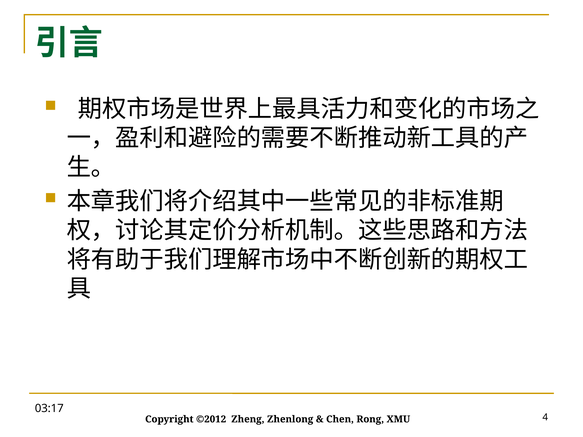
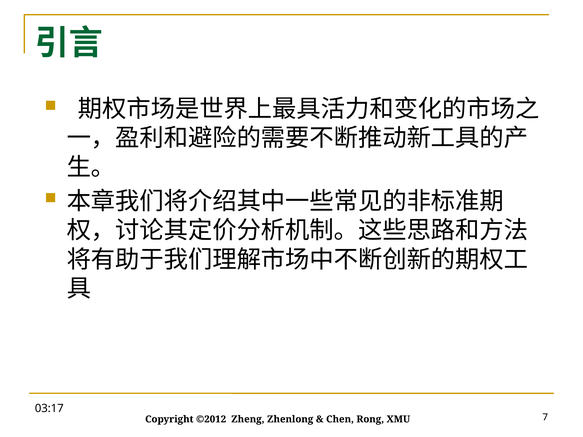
4: 4 -> 7 (545, 418)
